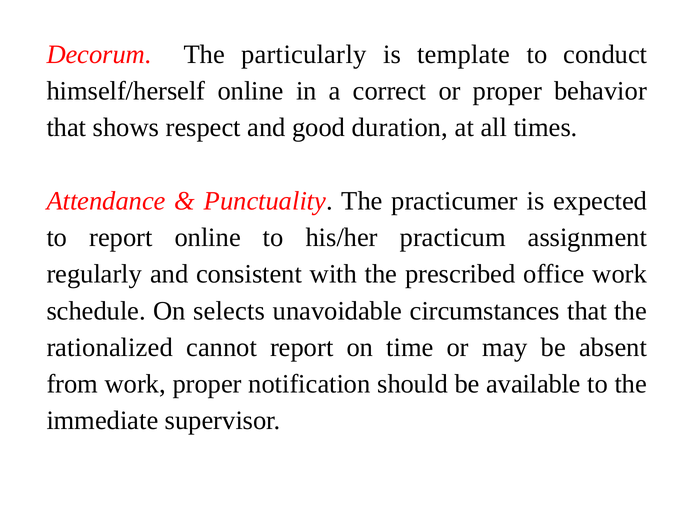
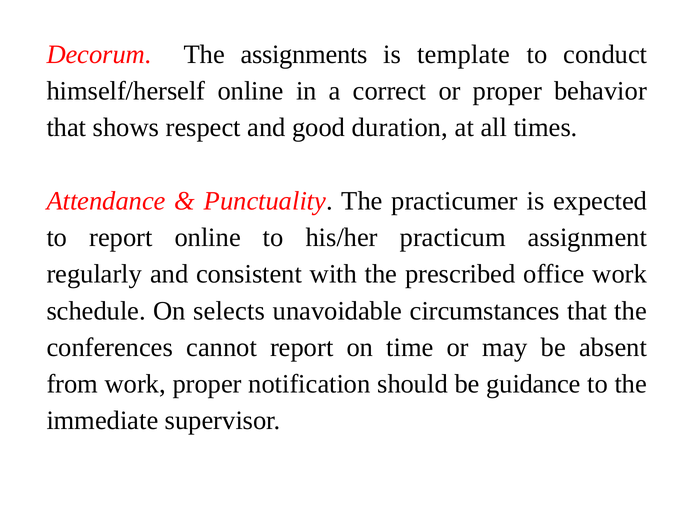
particularly: particularly -> assignments (304, 54)
rationalized: rationalized -> conferences (110, 348)
available: available -> guidance (534, 384)
